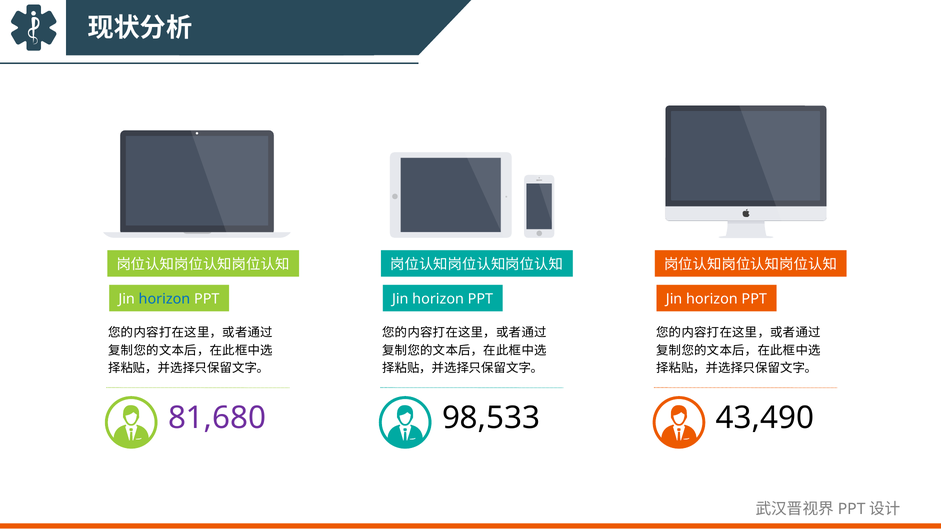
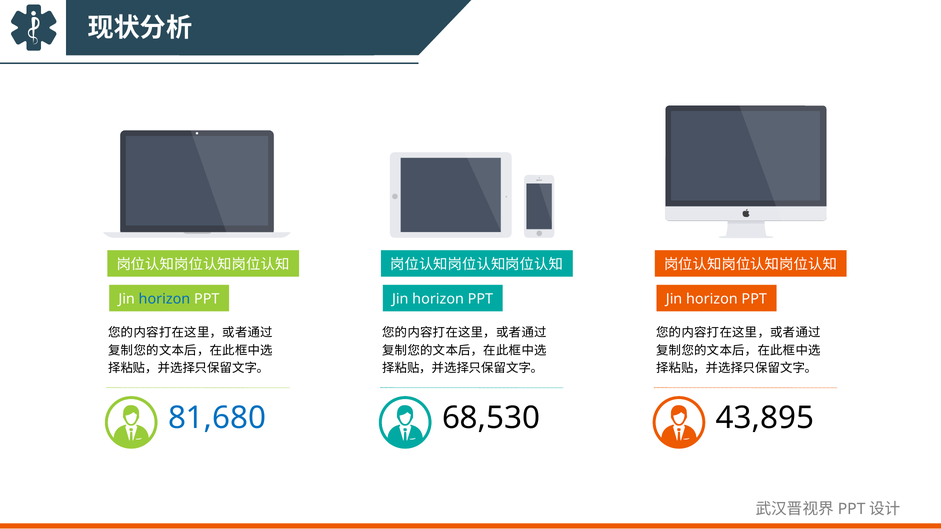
81,680 colour: purple -> blue (217, 418)
98,533: 98,533 -> 68,530 (491, 418)
43,490: 43,490 -> 43,895 (765, 418)
